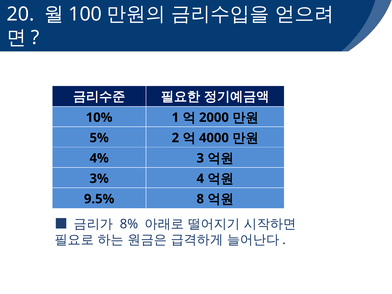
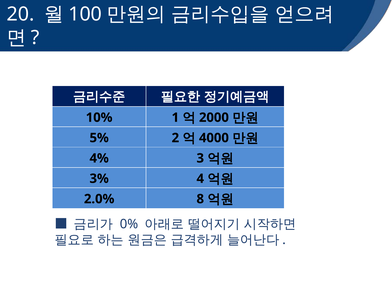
9.5%: 9.5% -> 2.0% (99, 199)
8%: 8% -> 0% (129, 224)
